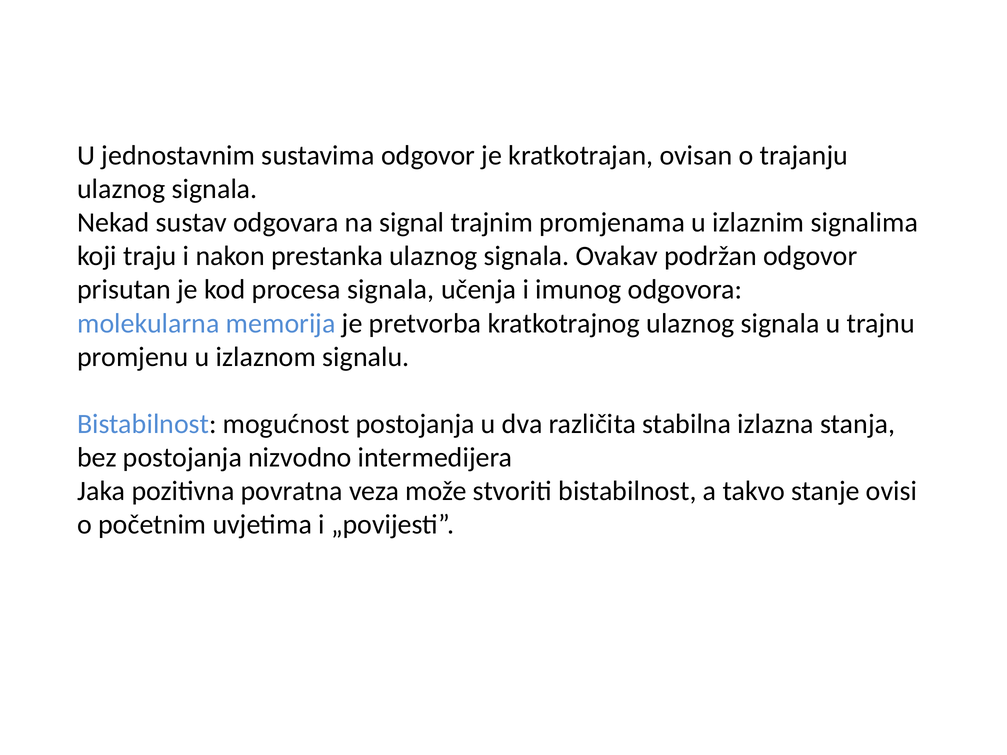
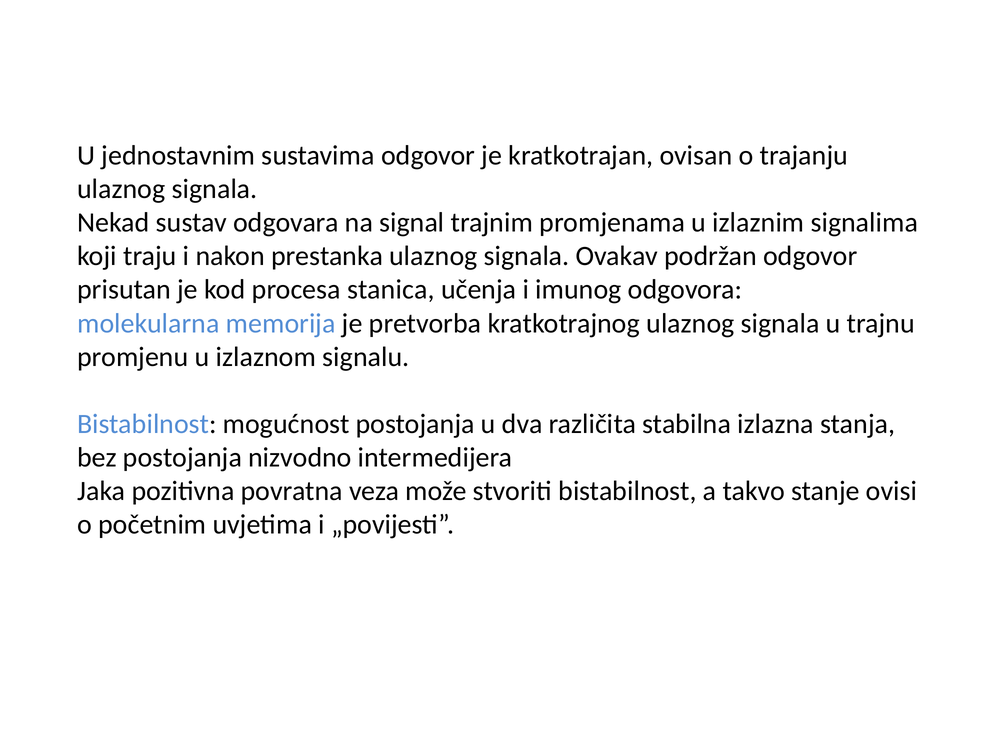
procesa signala: signala -> stanica (391, 290)
